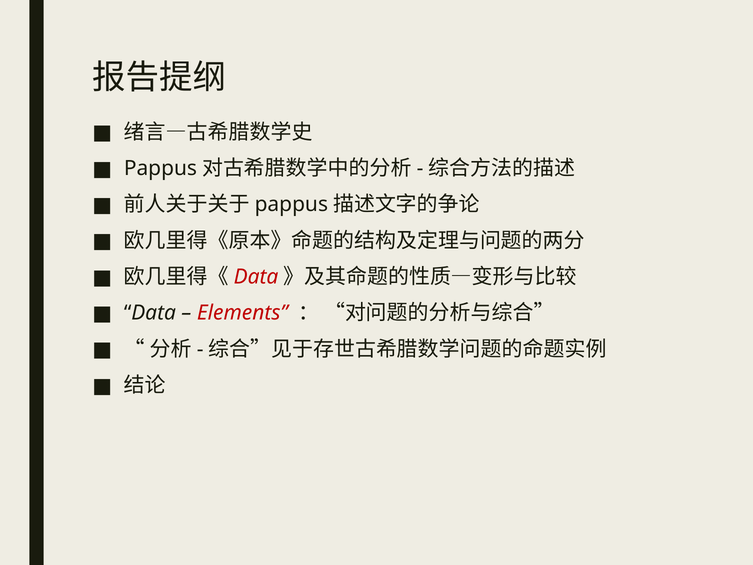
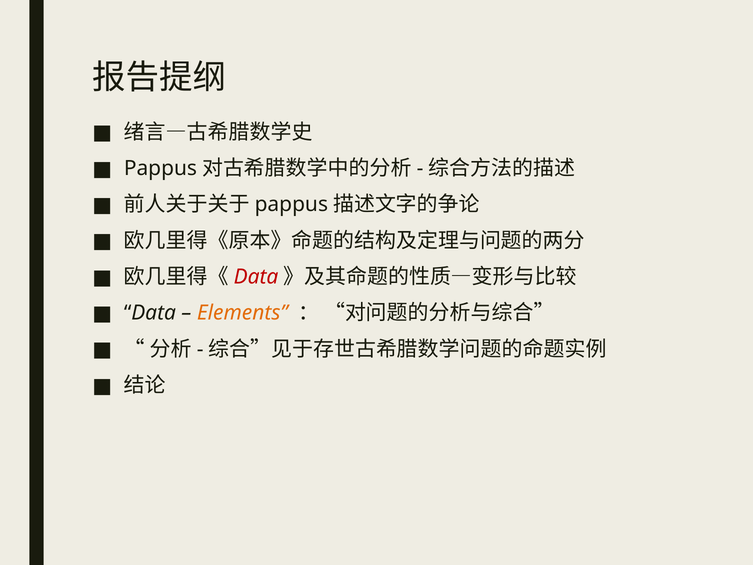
Elements colour: red -> orange (242, 313)
